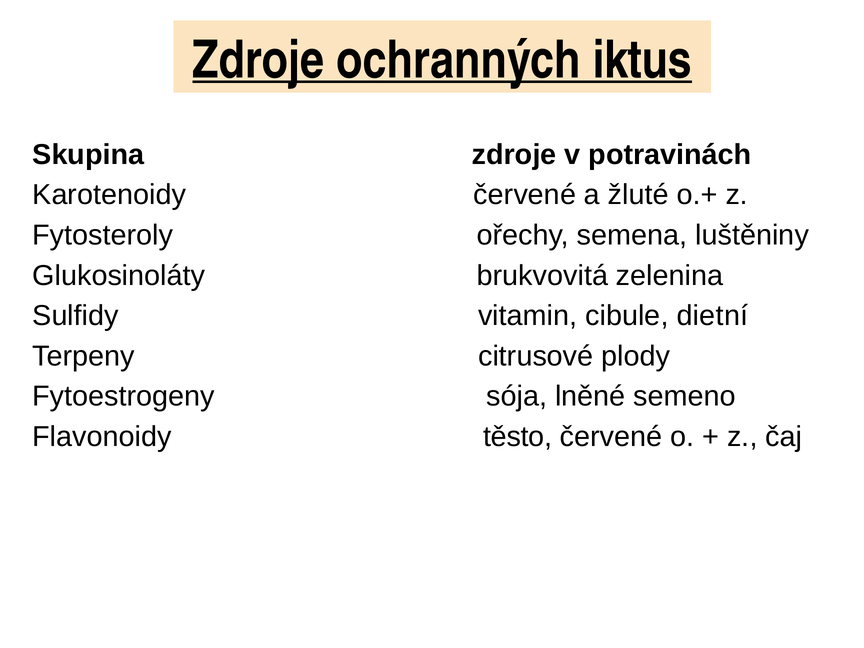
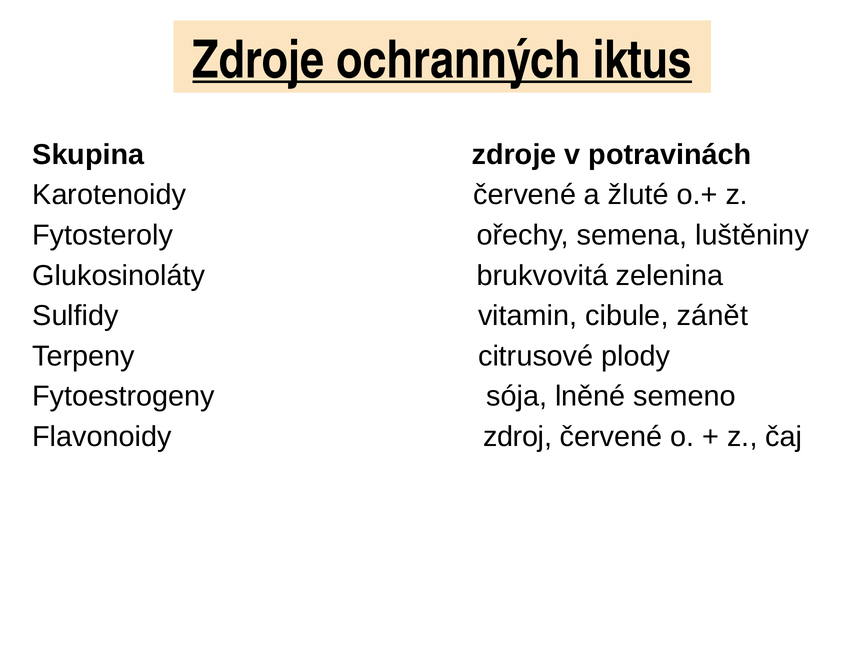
dietní: dietní -> zánět (712, 316)
těsto: těsto -> zdroj (518, 437)
